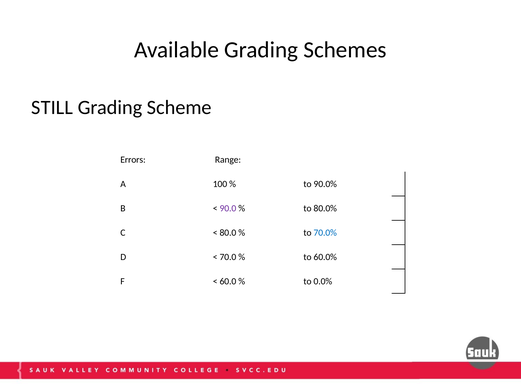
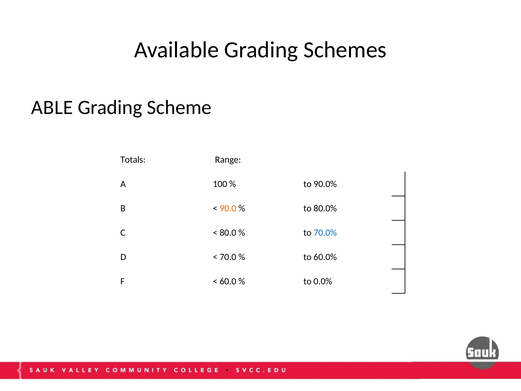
STILL: STILL -> ABLE (52, 107)
Errors: Errors -> Totals (133, 160)
90.0 colour: purple -> orange (228, 208)
